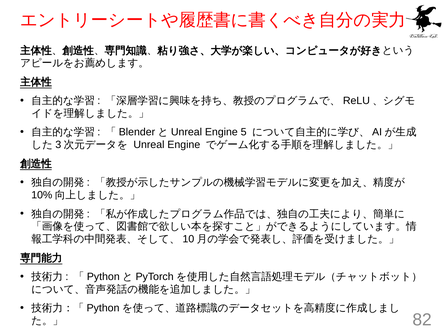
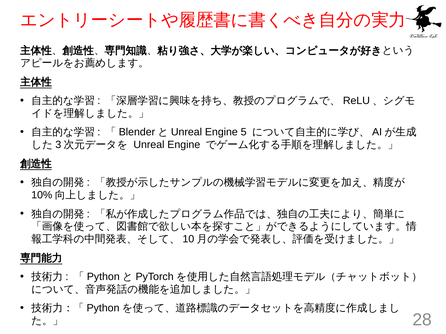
82: 82 -> 28 (422, 320)
